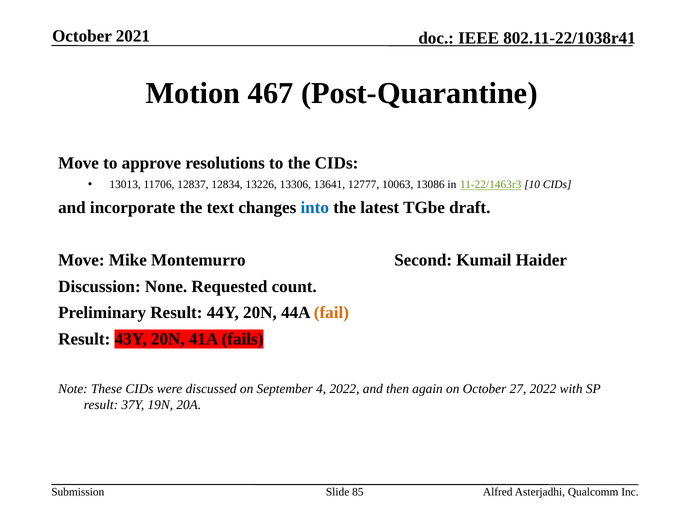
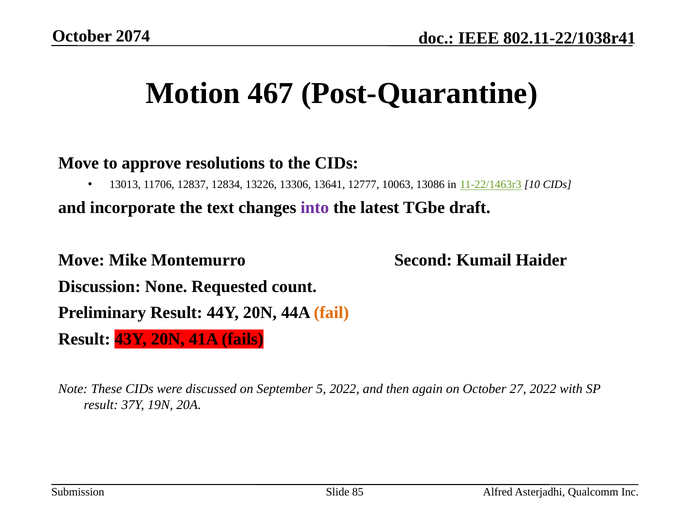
2021: 2021 -> 2074 (133, 36)
into colour: blue -> purple (315, 208)
4: 4 -> 5 (321, 389)
